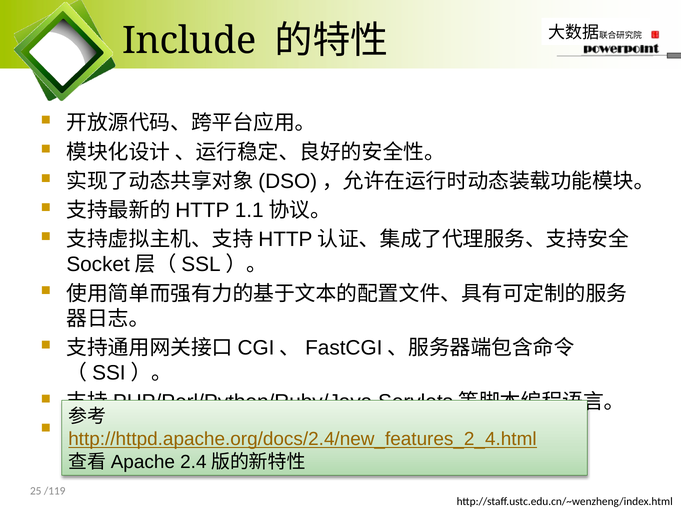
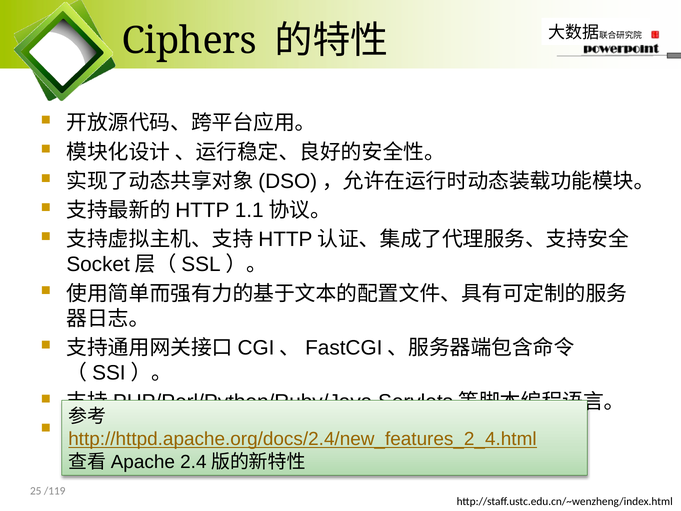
Include: Include -> Ciphers (189, 41)
